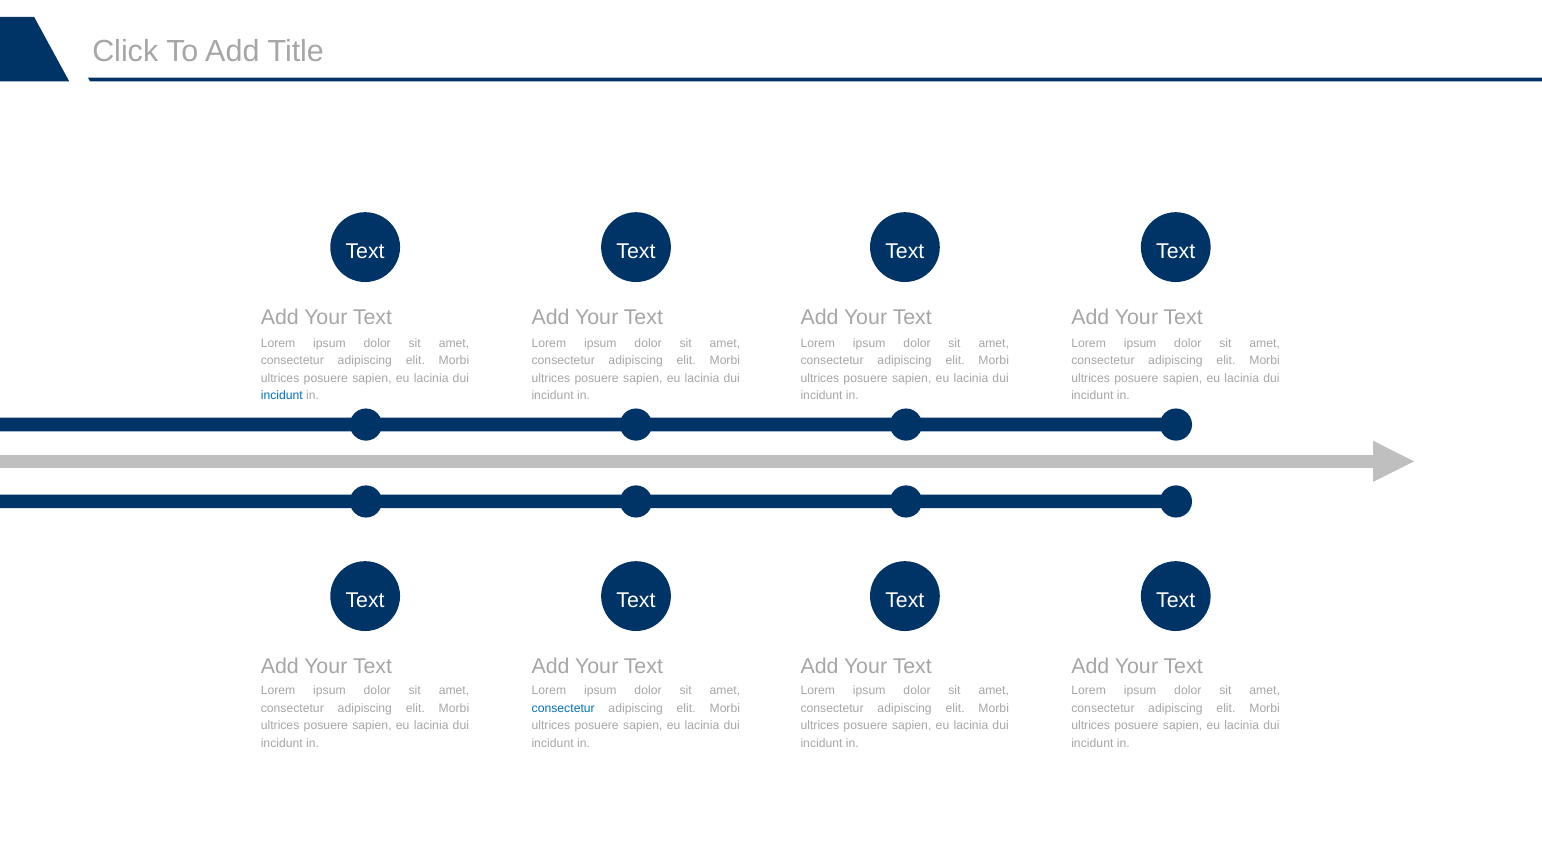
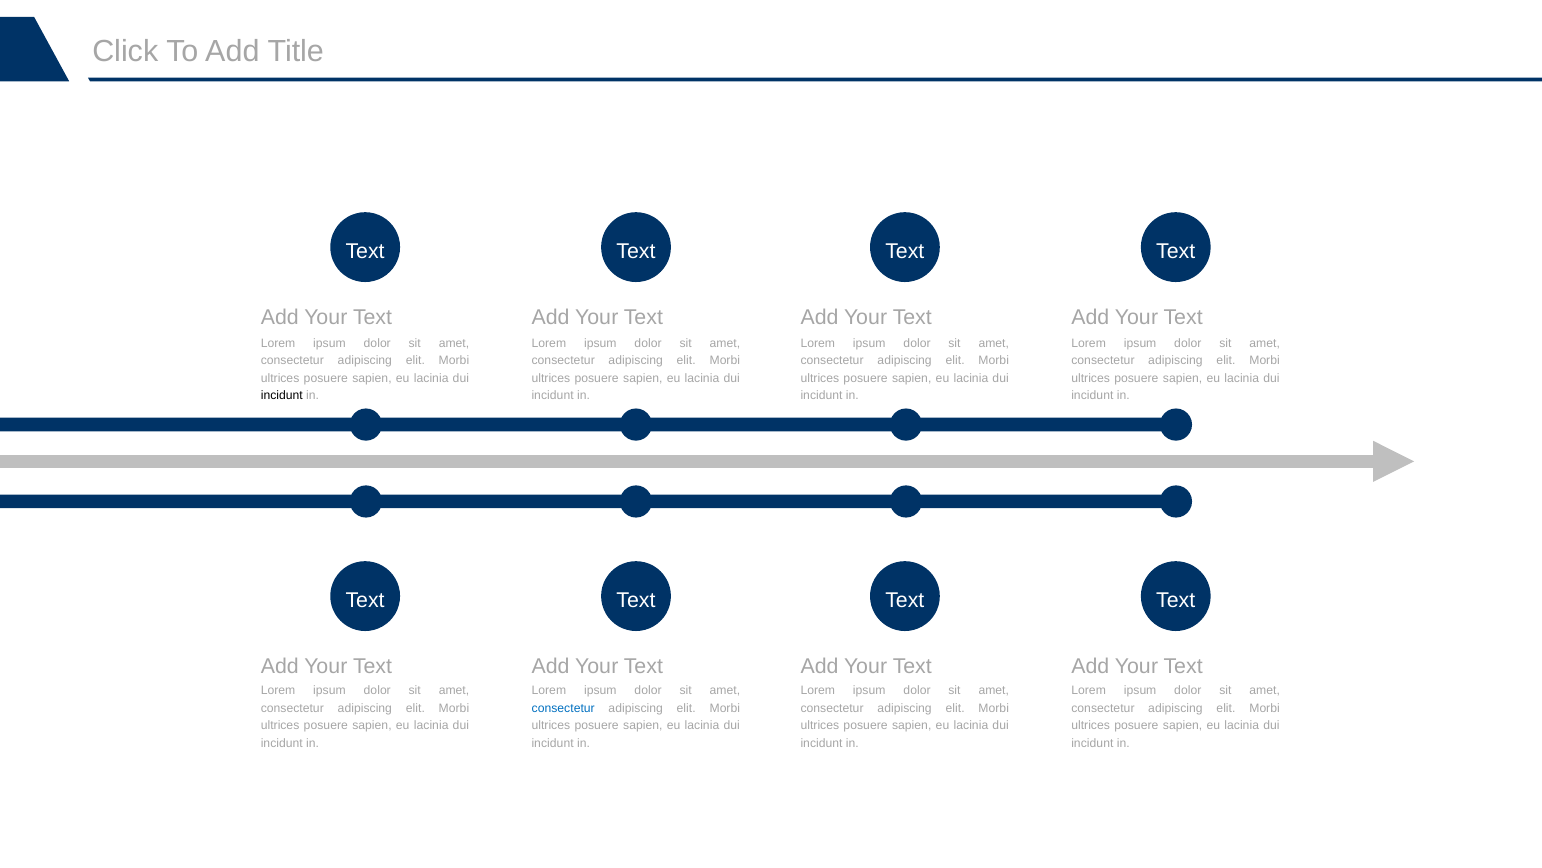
incidunt colour: blue -> black (282, 396)
